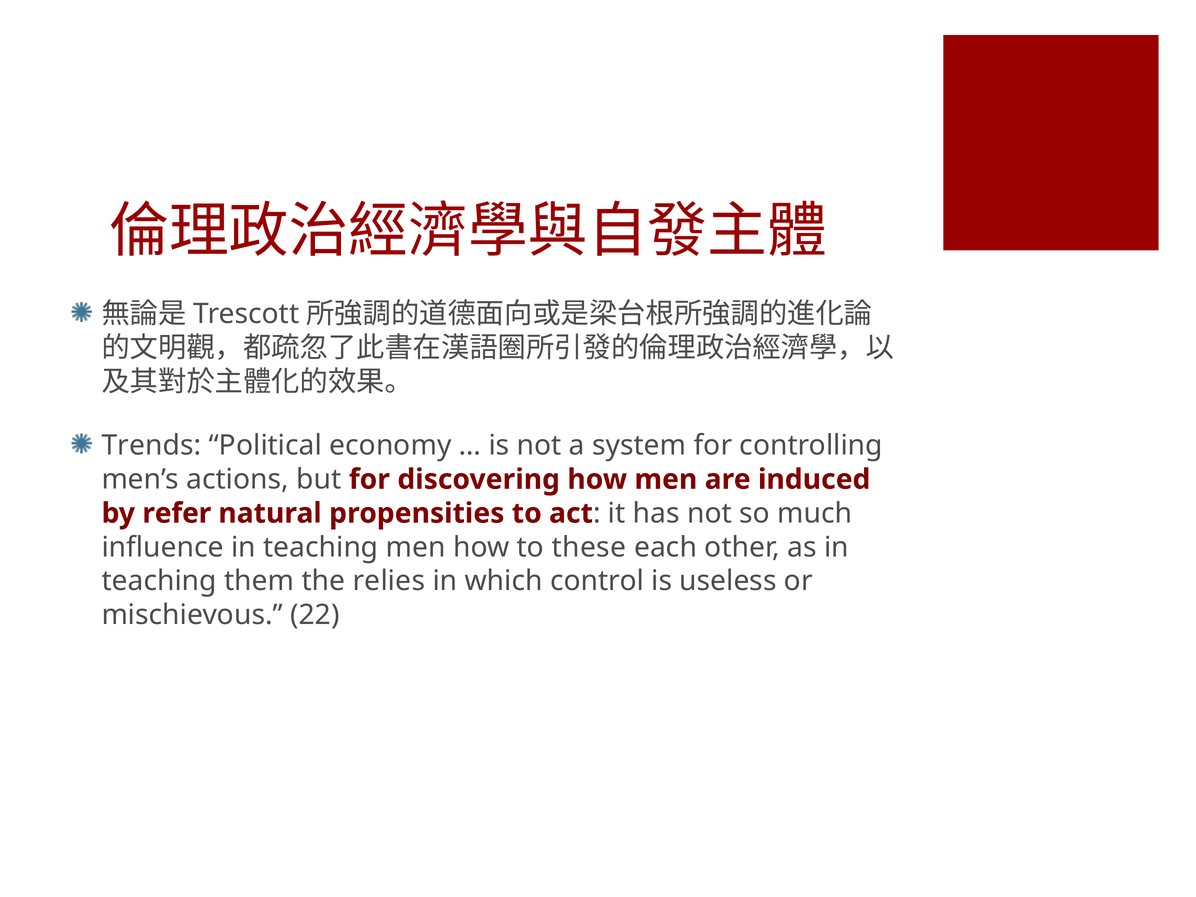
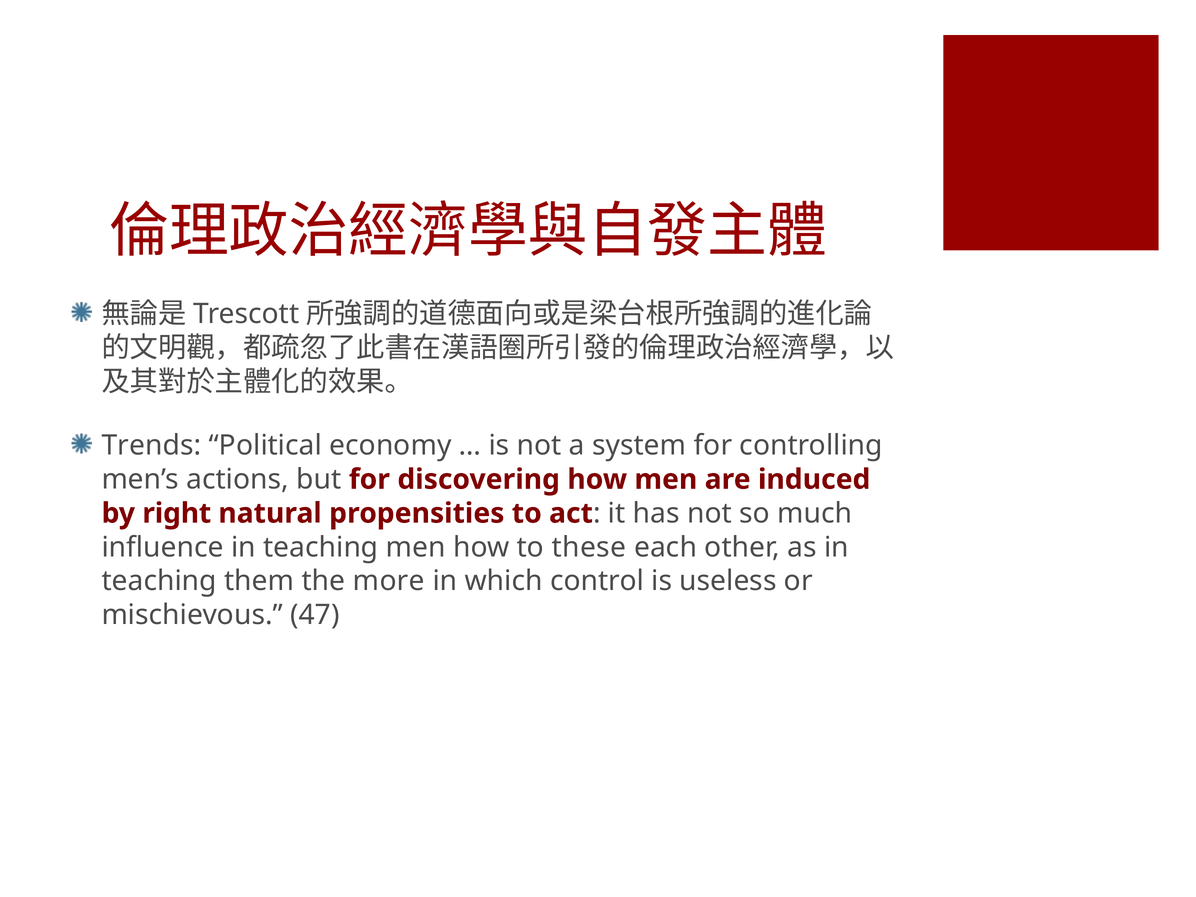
refer: refer -> right (177, 513)
relies: relies -> more (389, 581)
22: 22 -> 47 (315, 615)
